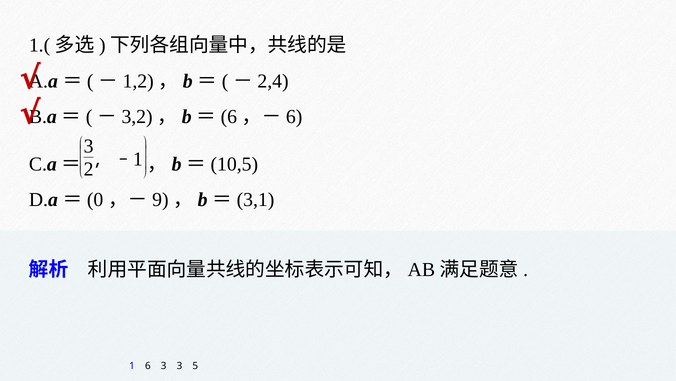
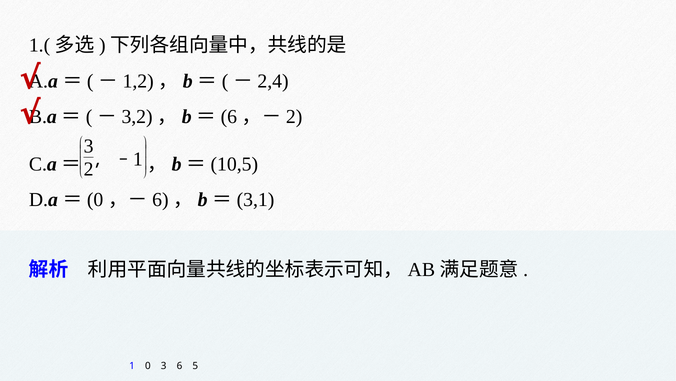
6: 6 -> 2 (294, 116)
9: 9 -> 6 (160, 199)
1 6: 6 -> 0 (148, 365)
3 3: 3 -> 6 (179, 365)
